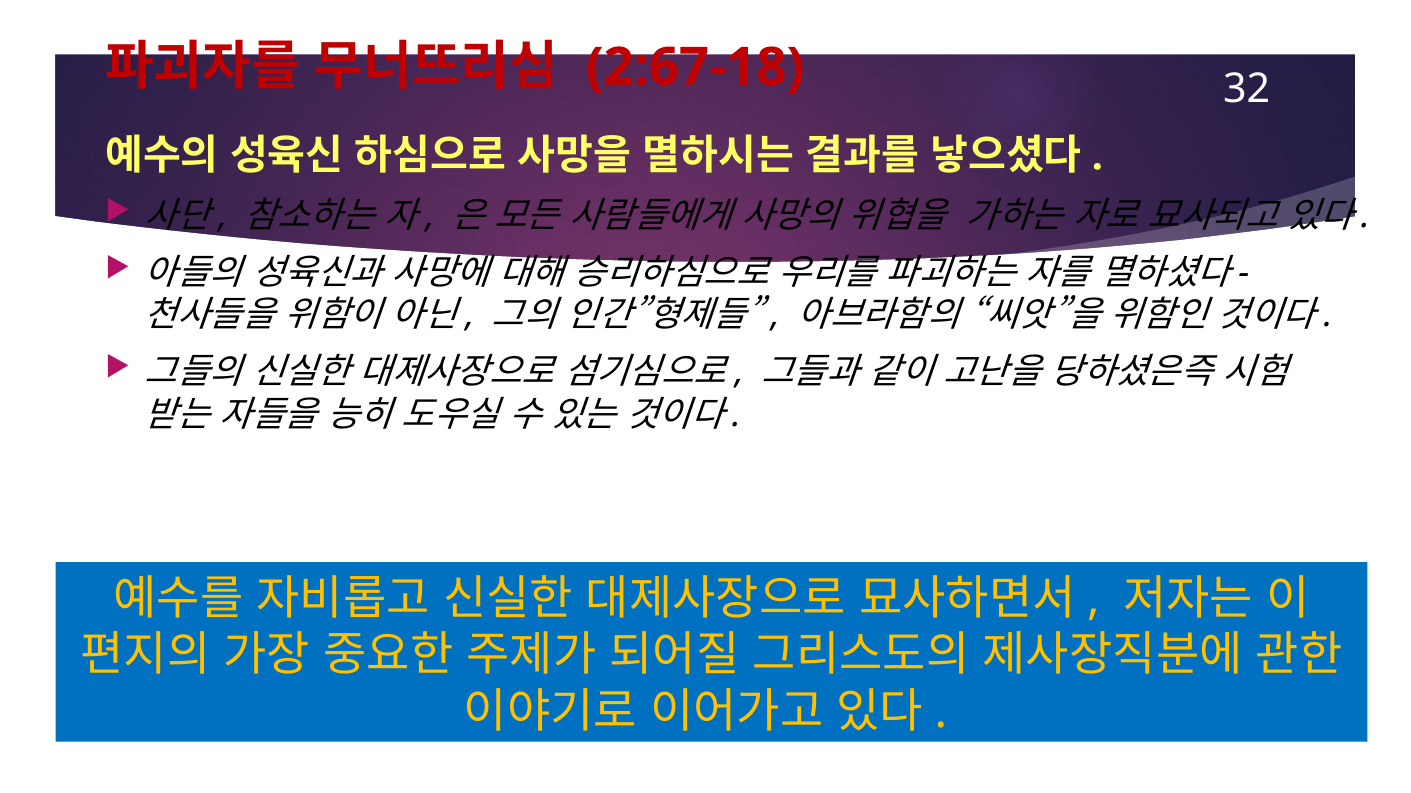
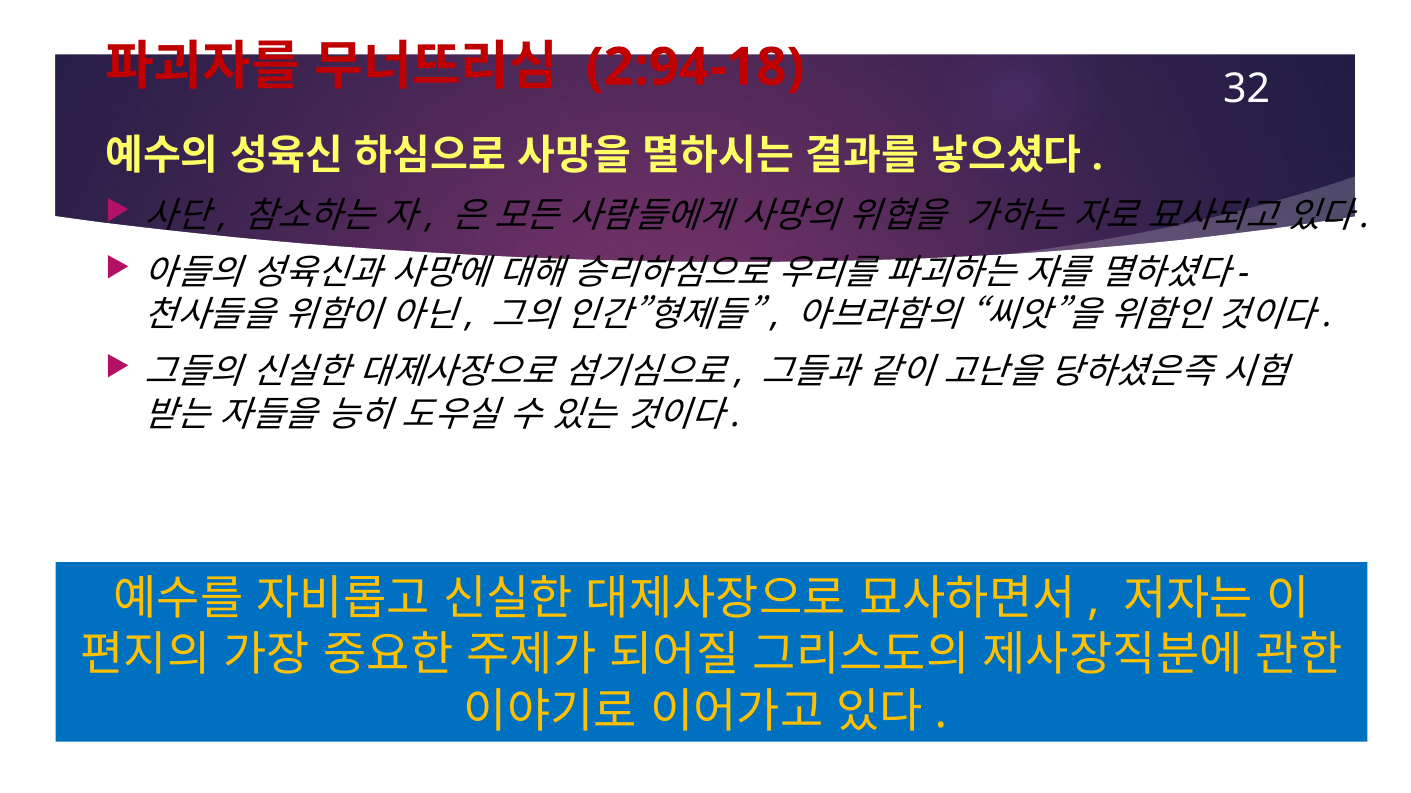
2:67-18: 2:67-18 -> 2:94-18 (695, 67)
